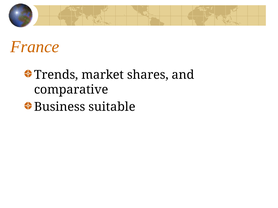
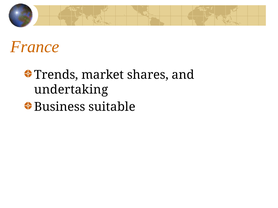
comparative: comparative -> undertaking (71, 90)
